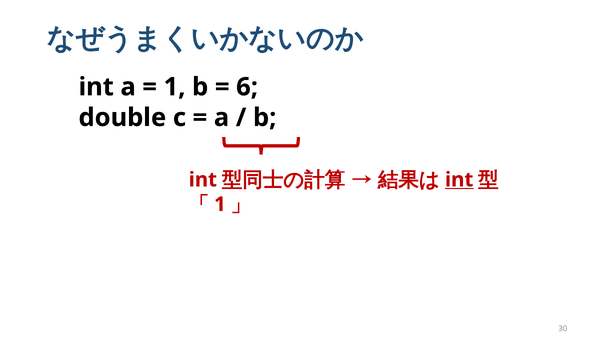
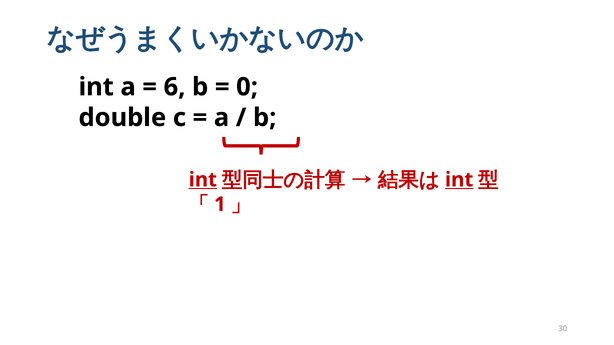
1: 1 -> 6 (175, 87)
6: 6 -> 0 (247, 87)
int underline: none -> present (203, 180)
